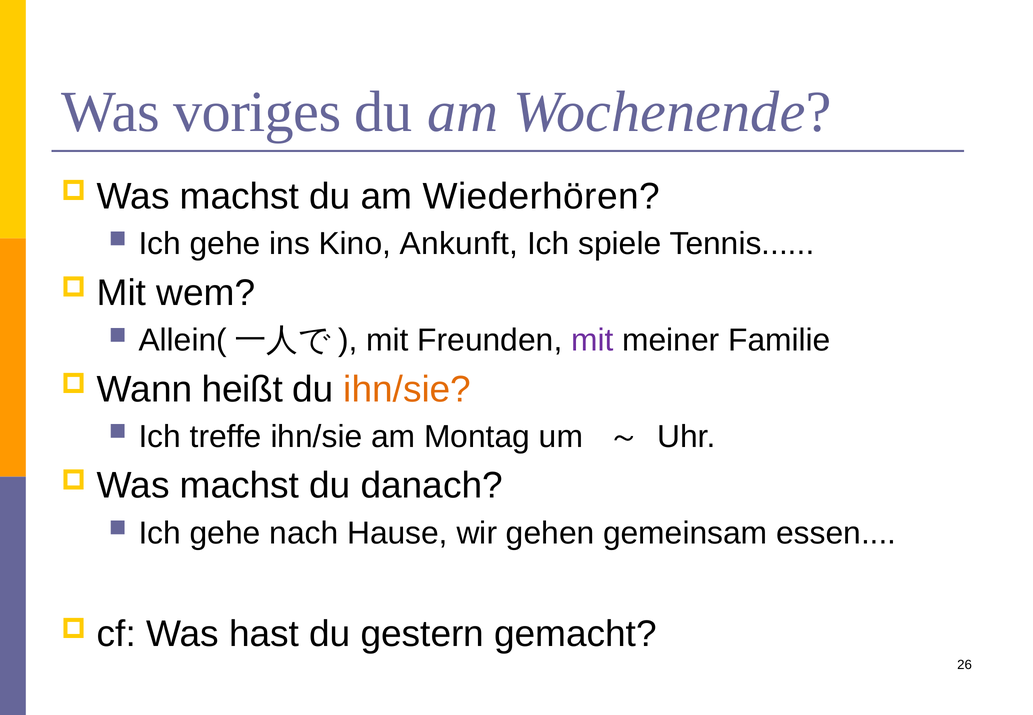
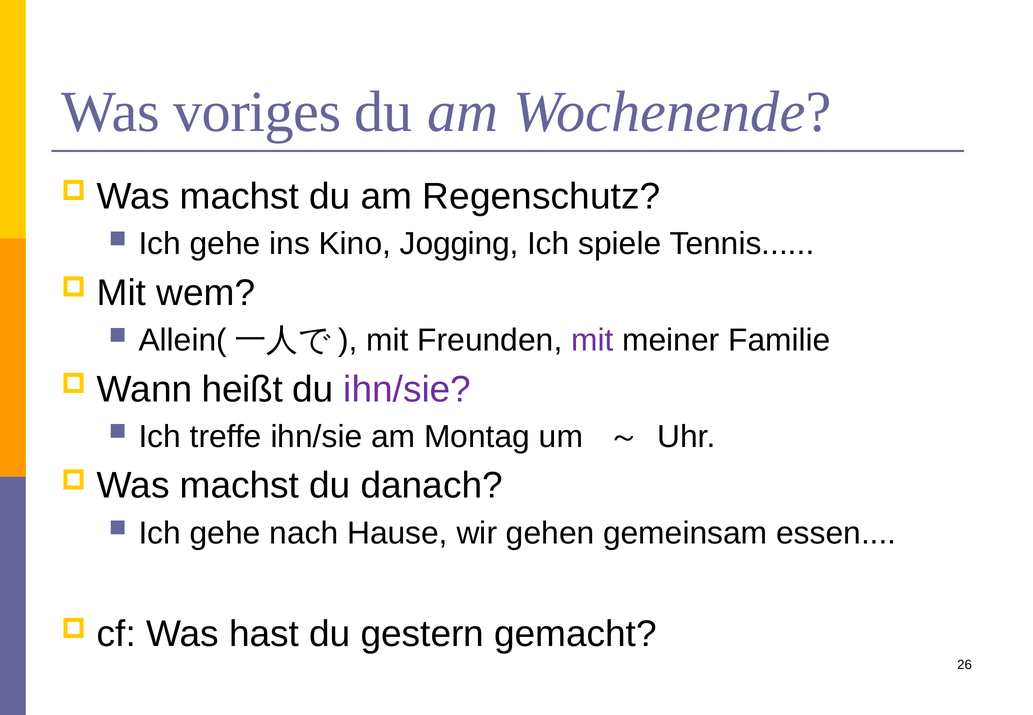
Wiederhören: Wiederhören -> Regenschutz (541, 196)
Ankunft: Ankunft -> Jogging (459, 244)
ihn/sie colour: orange -> purple (407, 389)
